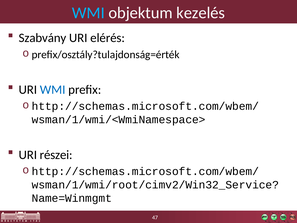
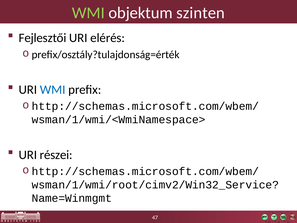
WMI colour: light blue -> light green (88, 13)
kezelés: kezelés -> szinten (201, 13)
Szabvány: Szabvány -> Fejlesztői (43, 38)
